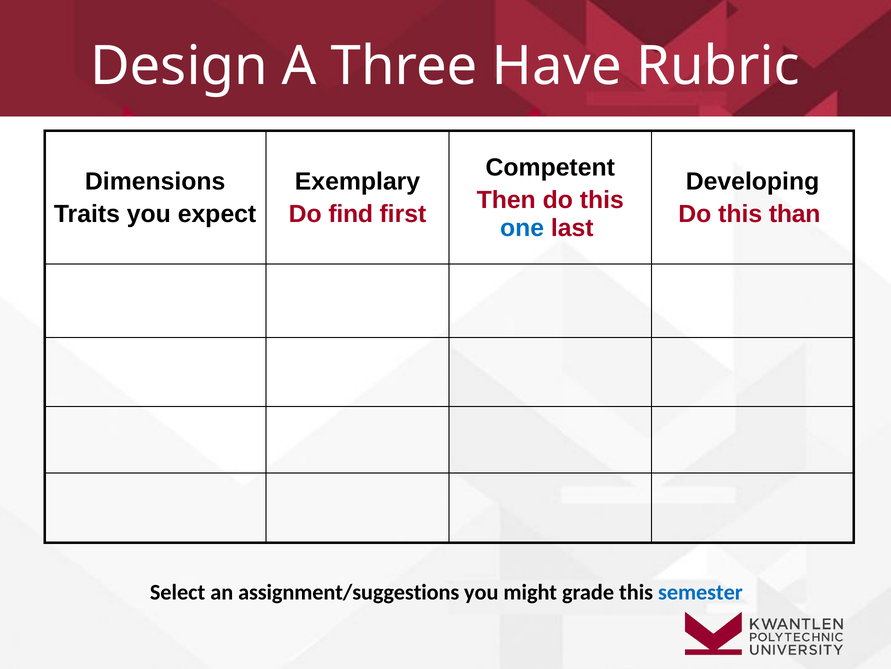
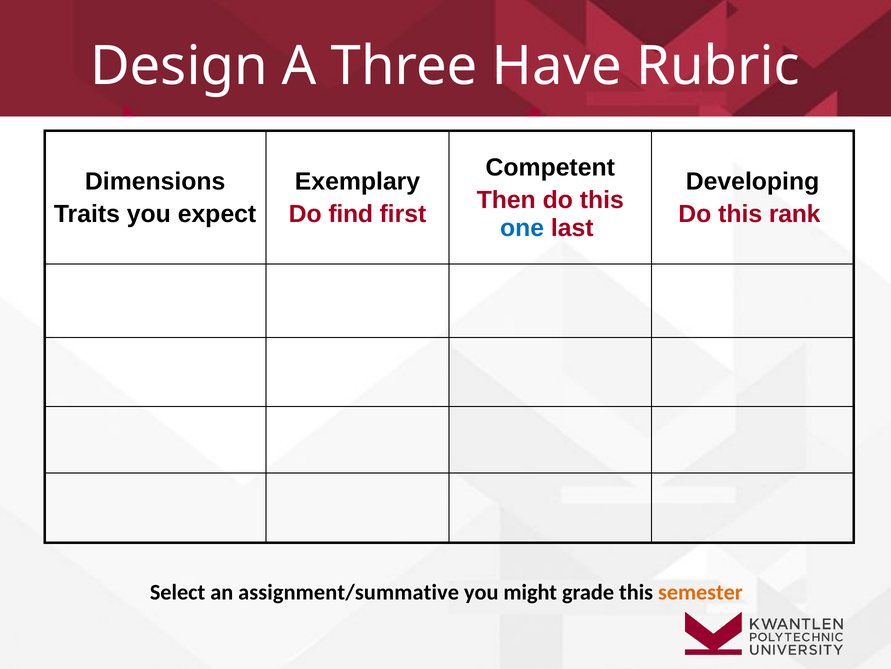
than: than -> rank (795, 214)
assignment/suggestions: assignment/suggestions -> assignment/summative (349, 592)
semester colour: blue -> orange (700, 592)
